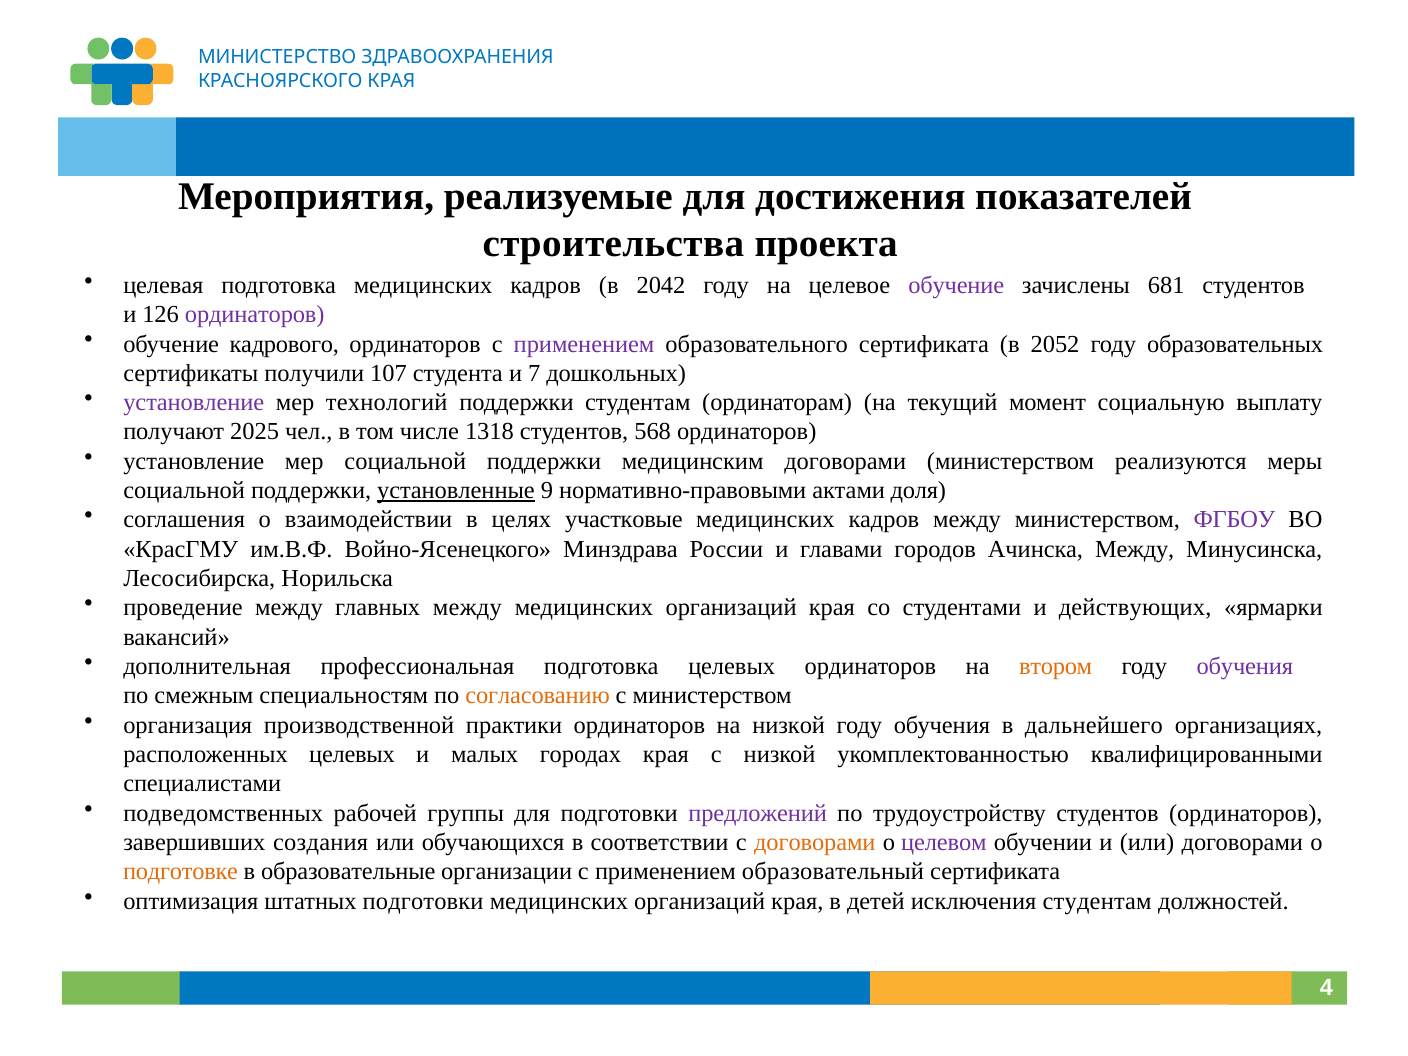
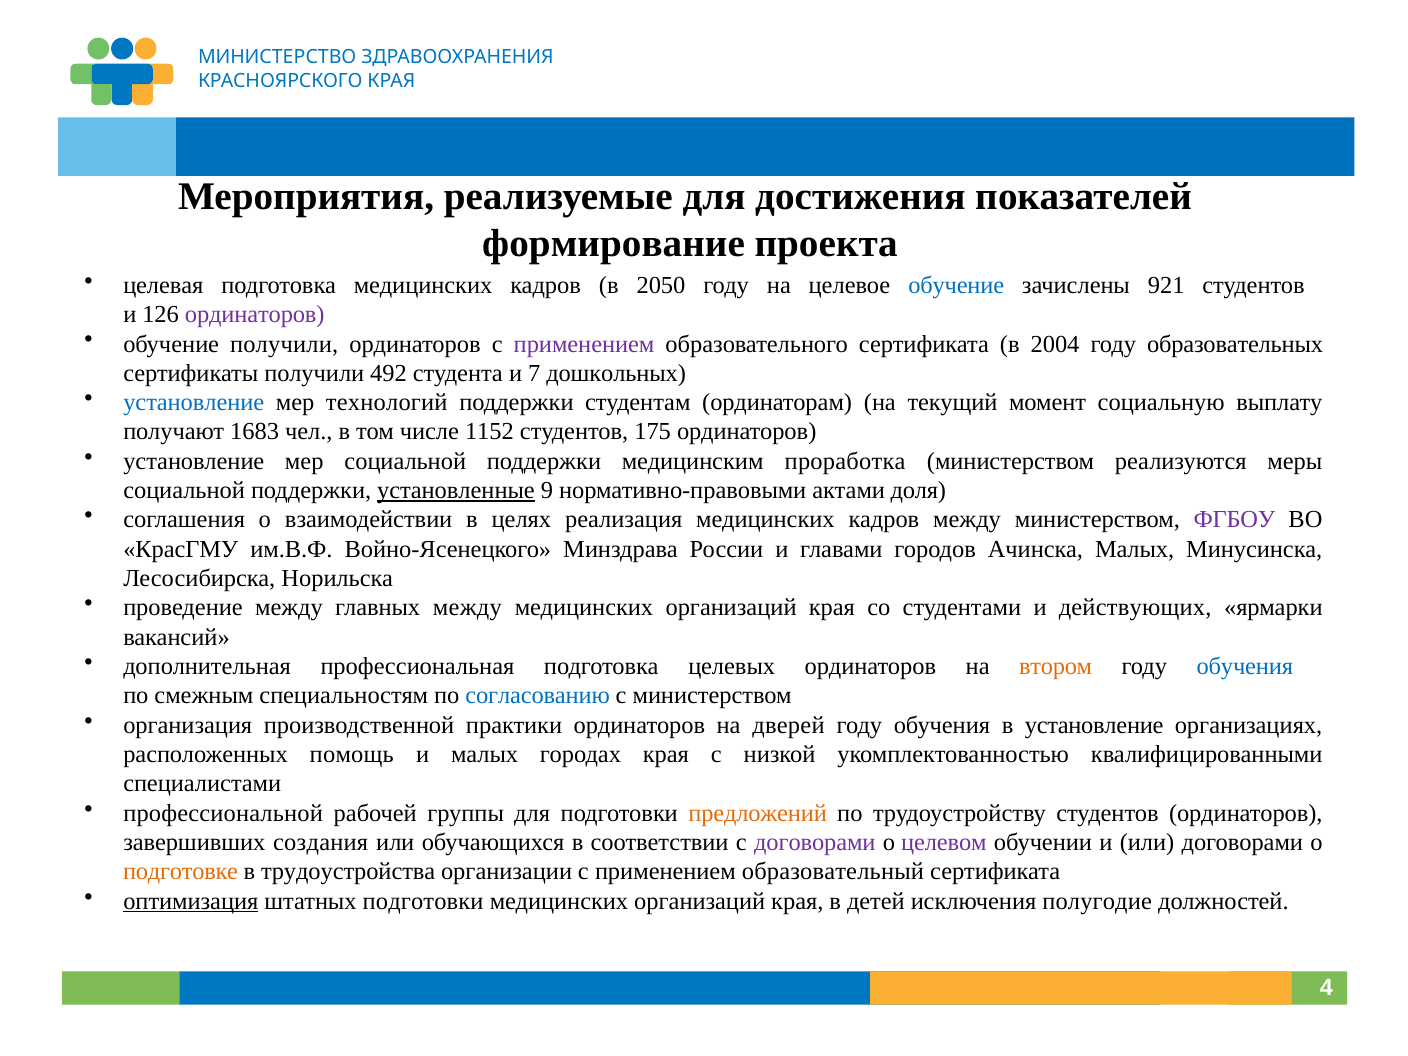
строительства: строительства -> формирование (614, 244)
2042: 2042 -> 2050 (661, 285)
обучение colour: purple -> blue (956, 285)
681: 681 -> 921 (1166, 285)
обучение кадрового: кадрового -> получили (284, 344)
2052: 2052 -> 2004 (1055, 344)
107: 107 -> 492 (389, 373)
установление colour: purple -> blue (194, 403)
2025: 2025 -> 1683 (255, 432)
1318: 1318 -> 1152 (489, 432)
568: 568 -> 175 (653, 432)
медицинским договорами: договорами -> проработка (845, 461)
участковые: участковые -> реализация (624, 520)
Ачинска Между: Между -> Малых (1135, 549)
обучения colour: purple -> blue (1245, 666)
согласованию colour: orange -> blue (538, 696)
на низкой: низкой -> дверей (789, 725)
в дальнейшего: дальнейшего -> установление (1094, 725)
расположенных целевых: целевых -> помощь (352, 754)
подведомственных: подведомственных -> профессиональной (223, 813)
предложений colour: purple -> orange (758, 813)
договорами colour: orange -> purple (815, 842)
образовательные: образовательные -> трудоустройства (348, 872)
оптимизация underline: none -> present (191, 901)
исключения студентам: студентам -> полугодие (1097, 901)
